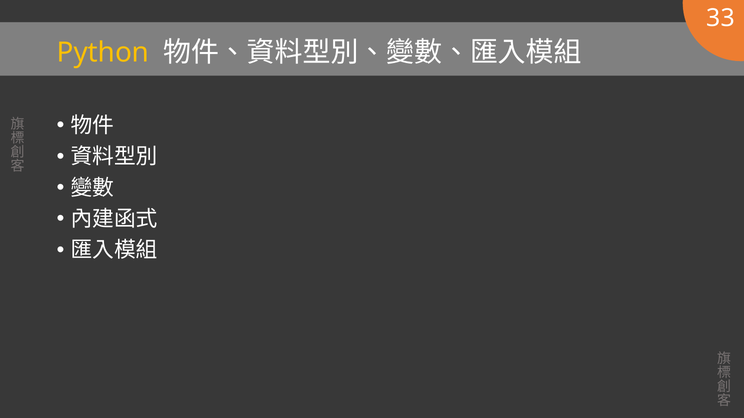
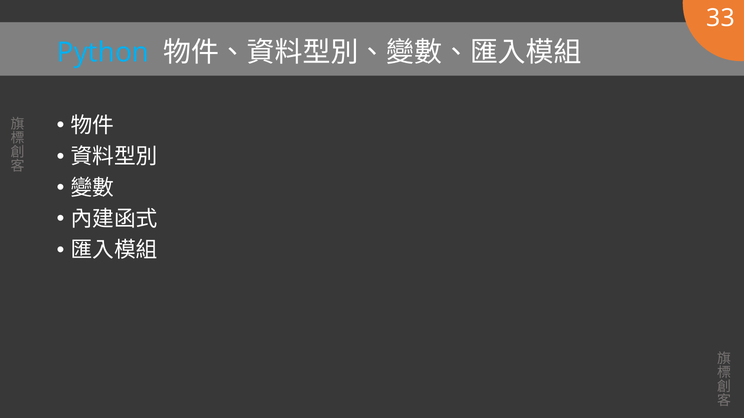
Python colour: yellow -> light blue (103, 53)
